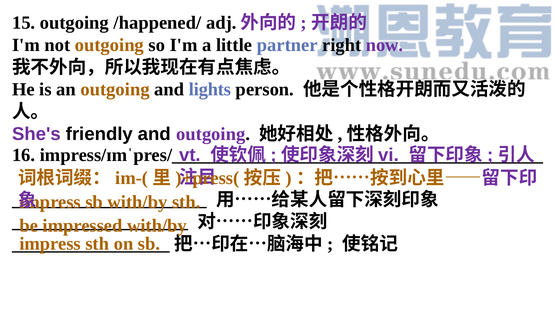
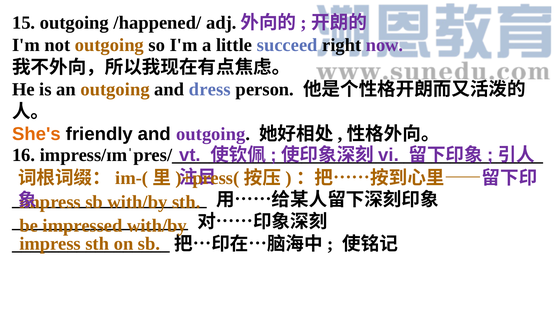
partner: partner -> succeed (287, 45)
lights: lights -> dress (210, 89)
She's colour: purple -> orange (36, 134)
